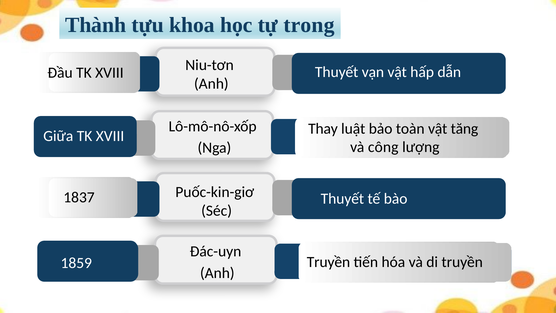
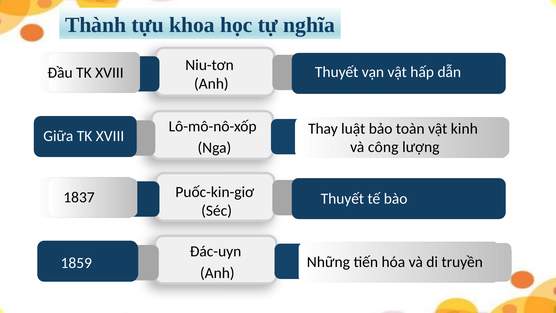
trong: trong -> nghĩa (309, 25)
tăng: tăng -> kinh (464, 129)
1859 Truyền: Truyền -> Những (328, 262)
